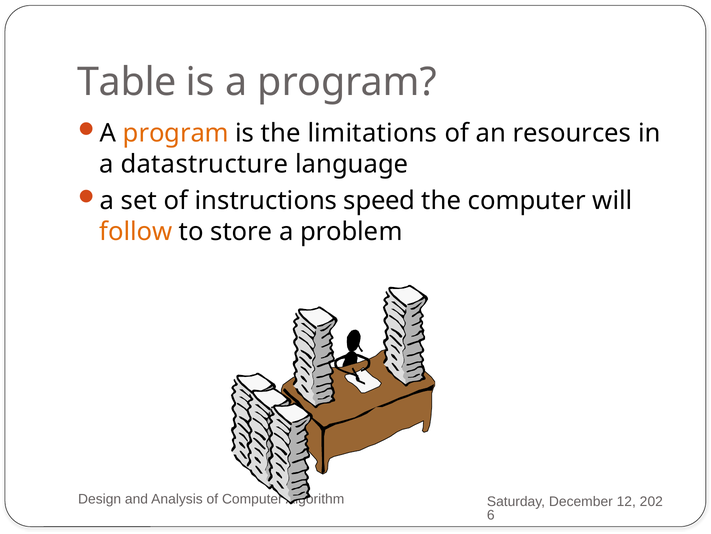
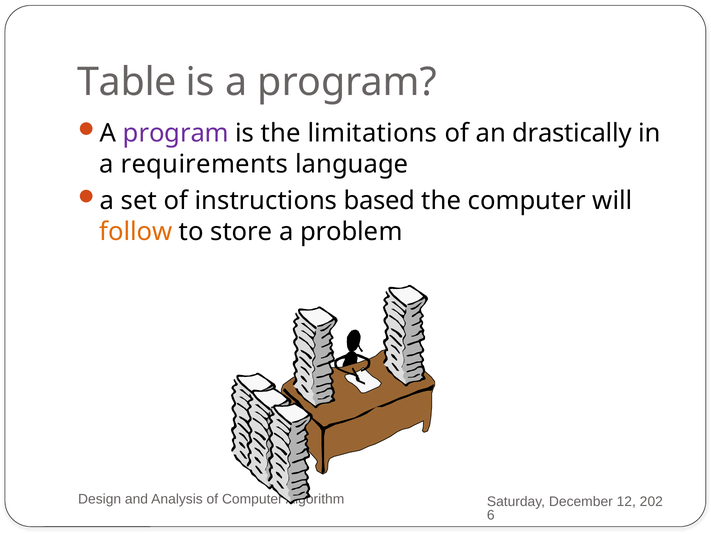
program colour: orange -> purple (176, 133)
resources: resources -> drastically (572, 133)
datastructure: datastructure -> requirements (204, 164)
speed: speed -> based (379, 201)
